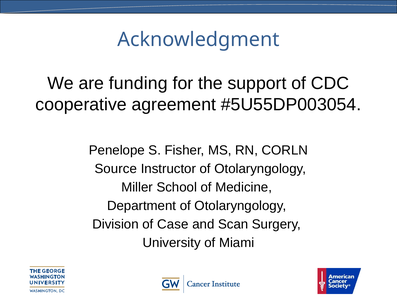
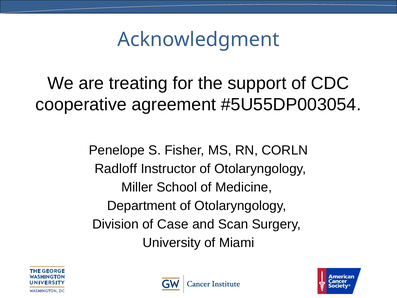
funding: funding -> treating (138, 83)
Source: Source -> Radloff (116, 169)
